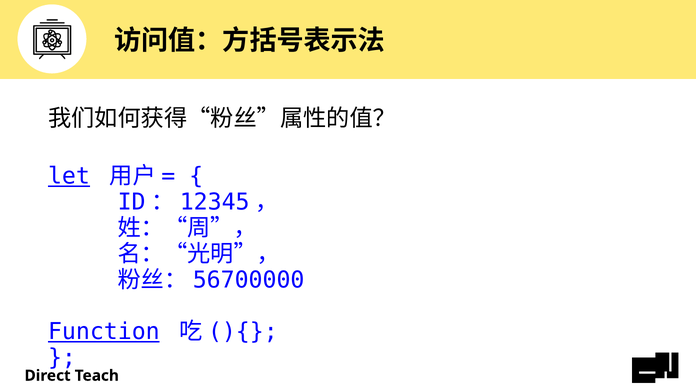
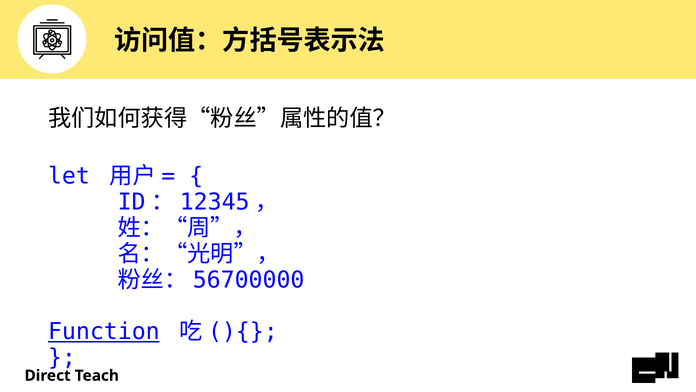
let underline: present -> none (69, 176)
